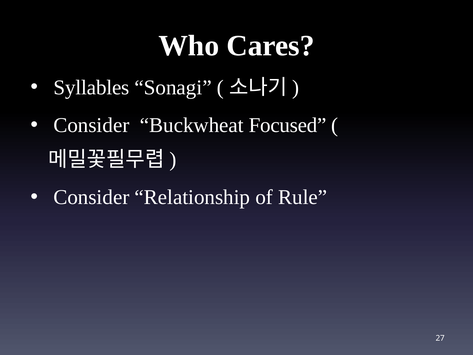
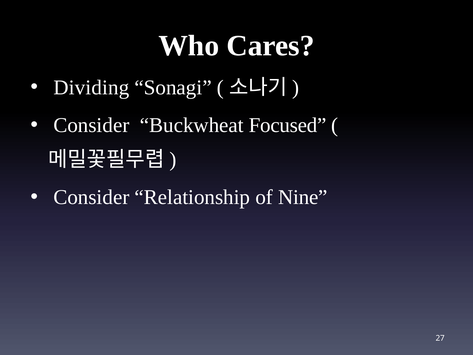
Syllables: Syllables -> Dividing (91, 87)
Rule: Rule -> Nine (303, 197)
